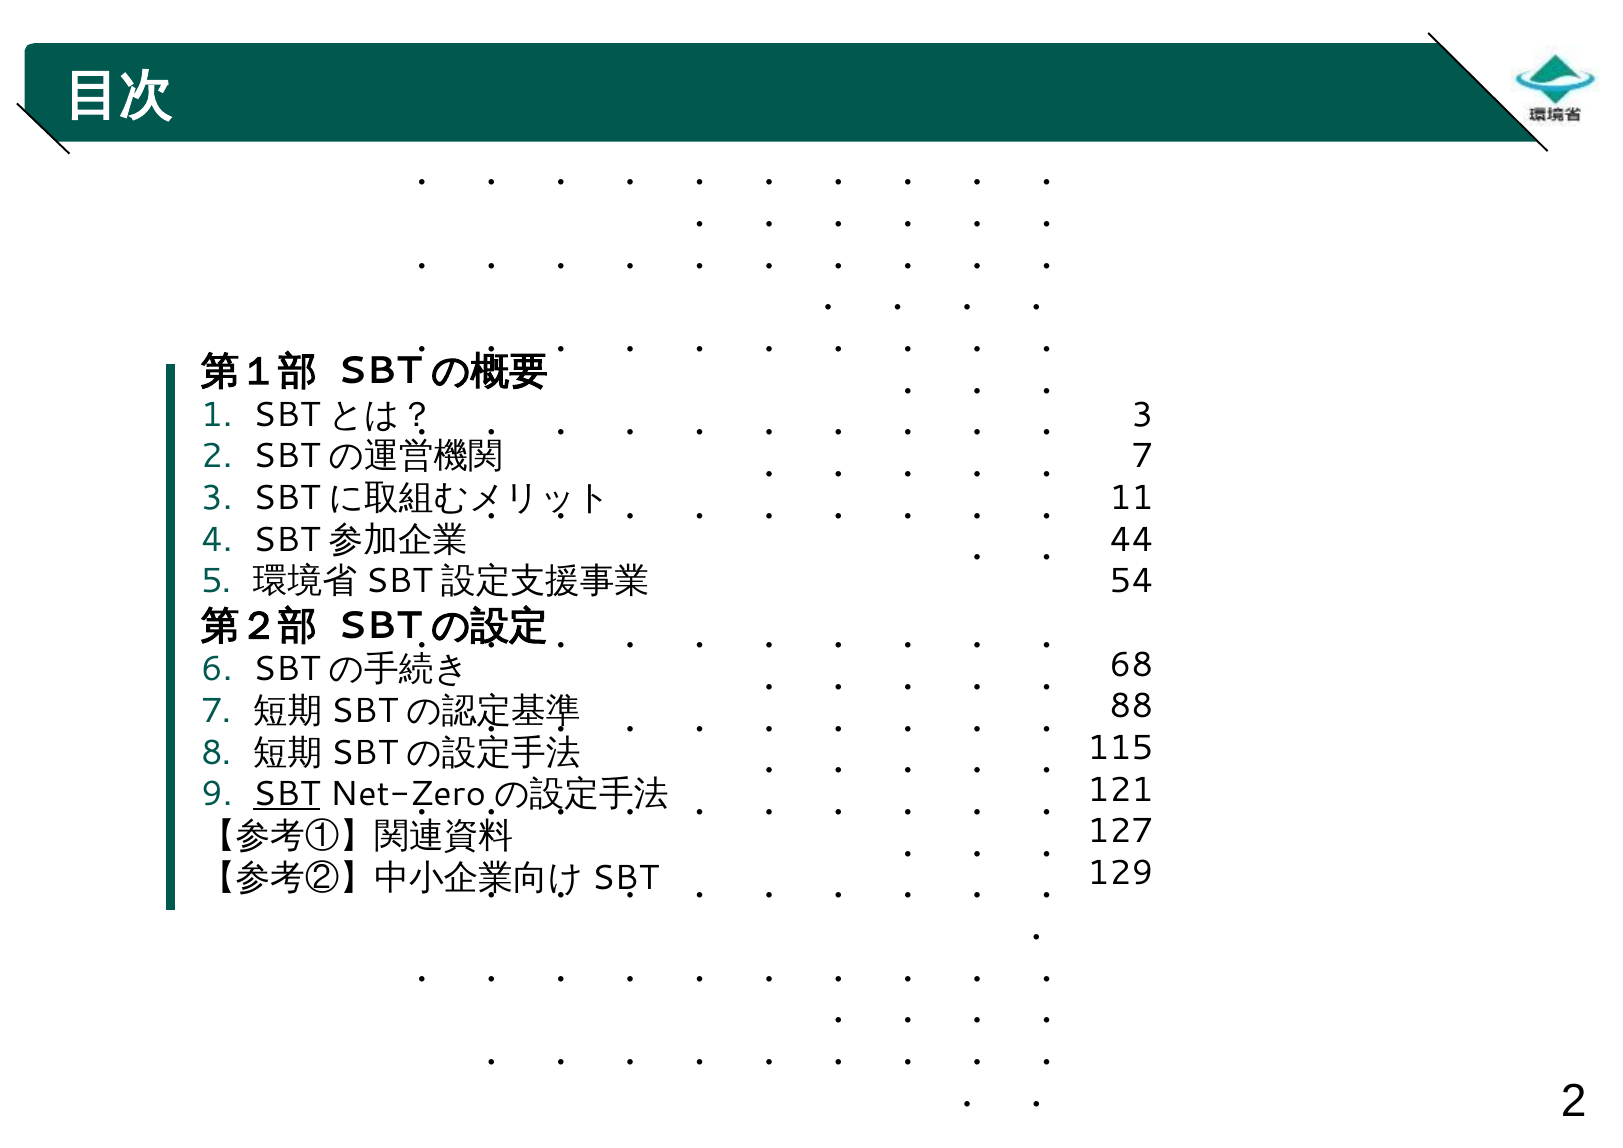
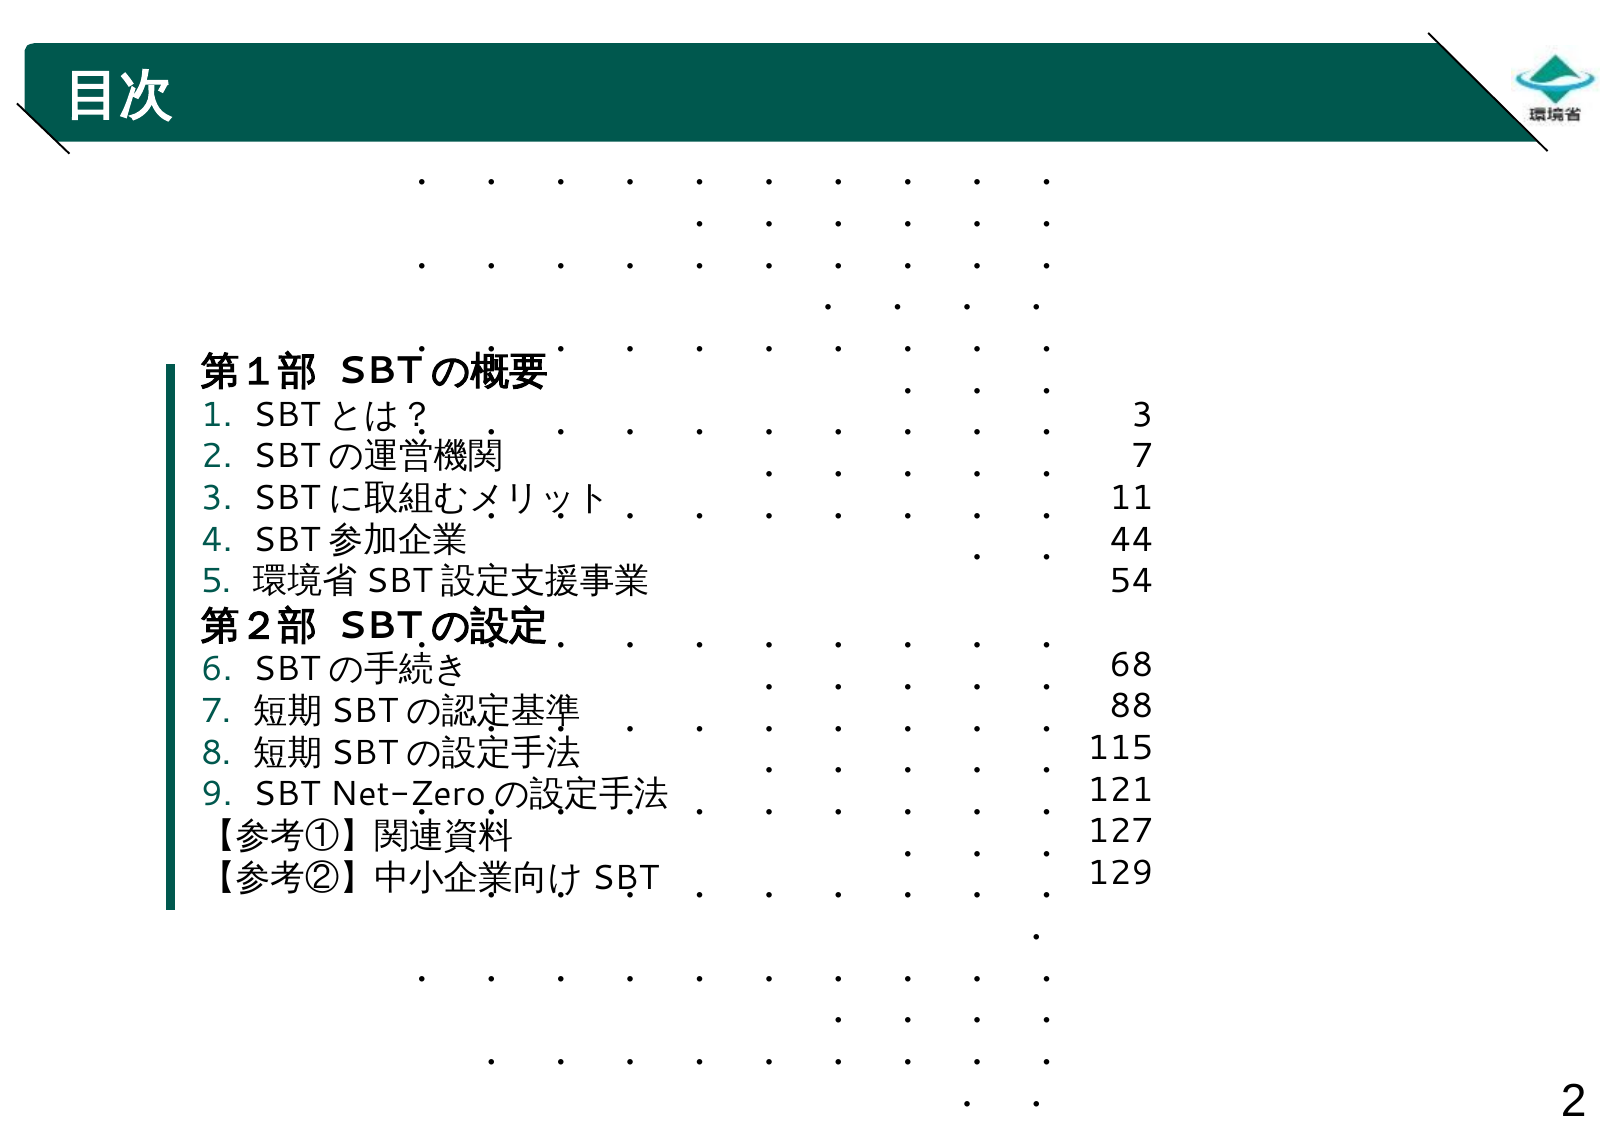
SBT underline: present -> none (287, 794)
